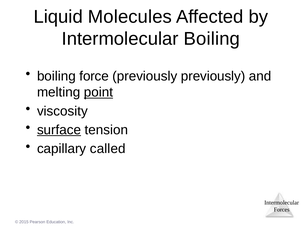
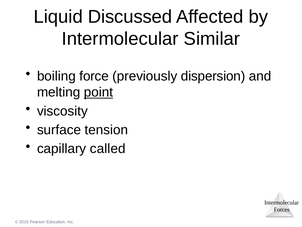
Molecules: Molecules -> Discussed (130, 17)
Intermolecular Boiling: Boiling -> Similar (212, 39)
previously previously: previously -> dispersion (213, 76)
surface underline: present -> none (59, 130)
